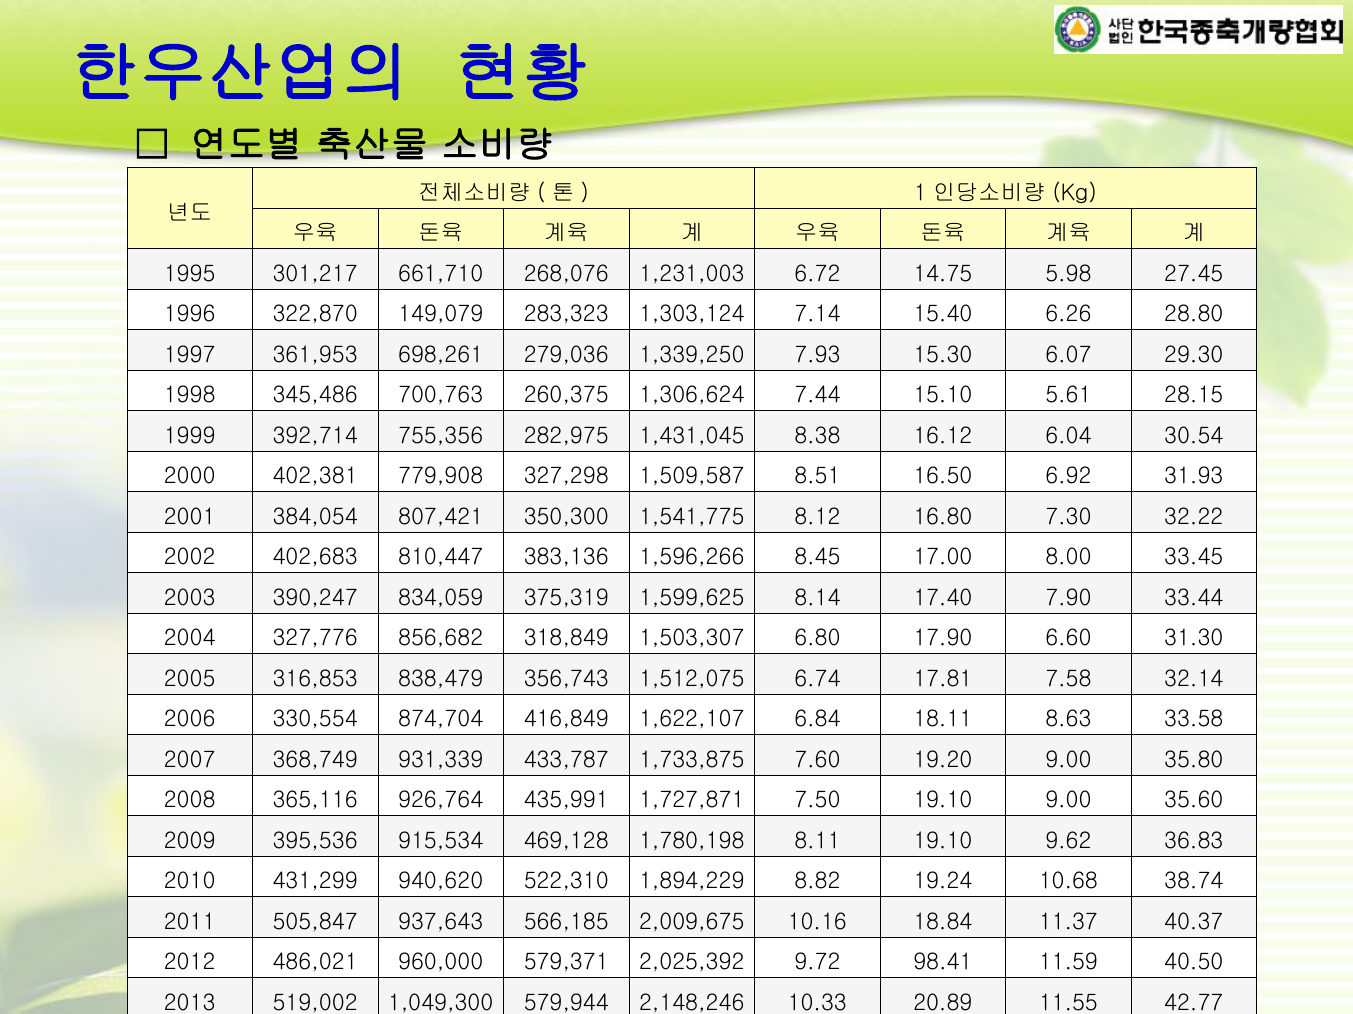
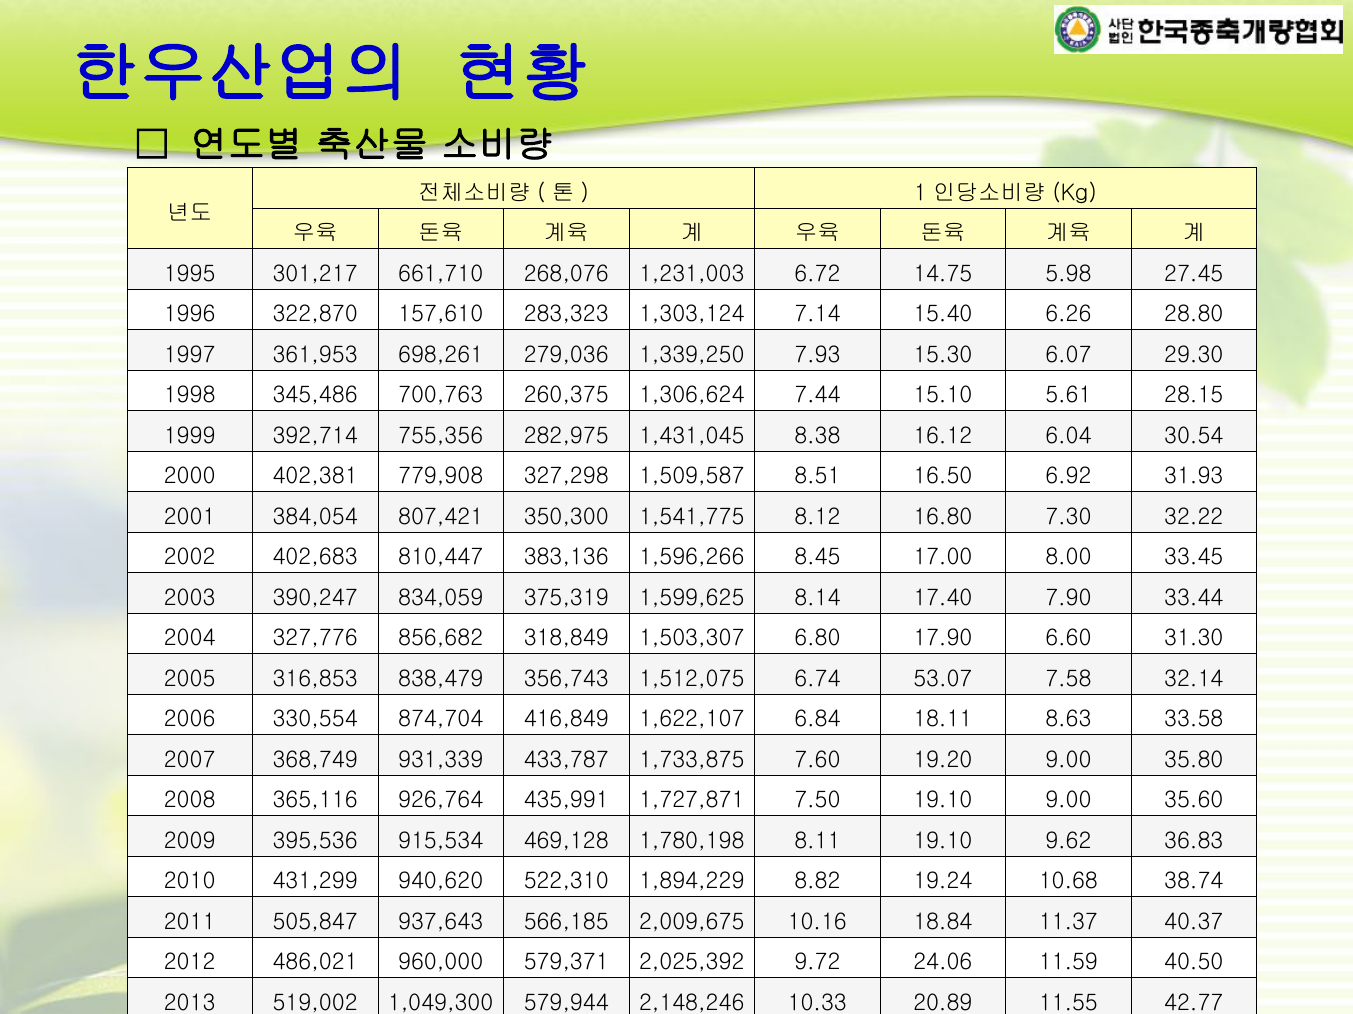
149,079: 149,079 -> 157,610 (441, 315)
17.81: 17.81 -> 53.07 (943, 679)
98.41: 98.41 -> 24.06 (943, 963)
